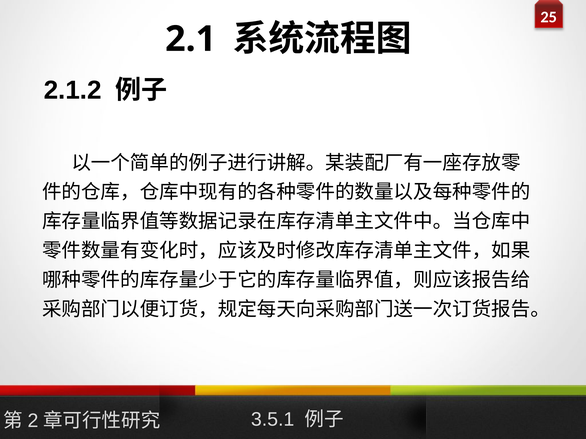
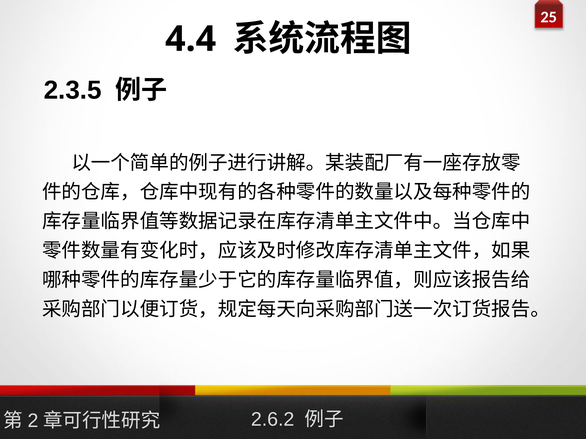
2.1: 2.1 -> 4.4 (191, 39)
2.1.2: 2.1.2 -> 2.3.5 (73, 90)
3.5.1: 3.5.1 -> 2.6.2 (273, 420)
